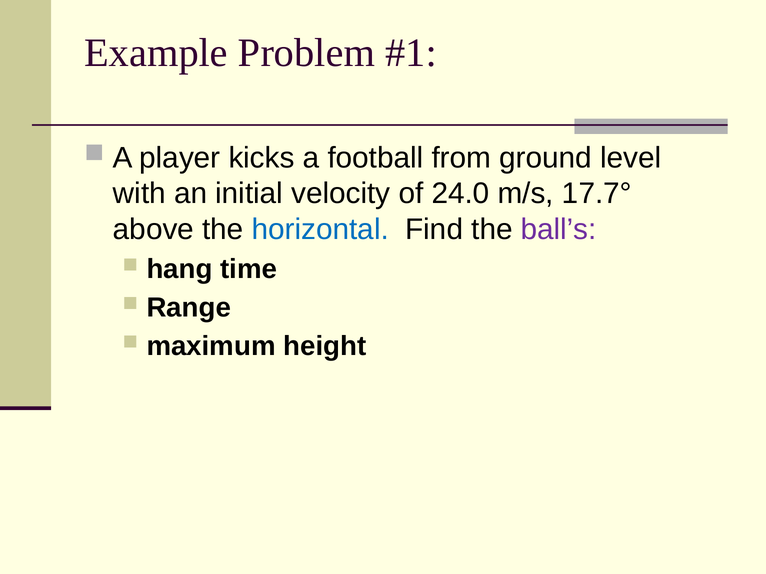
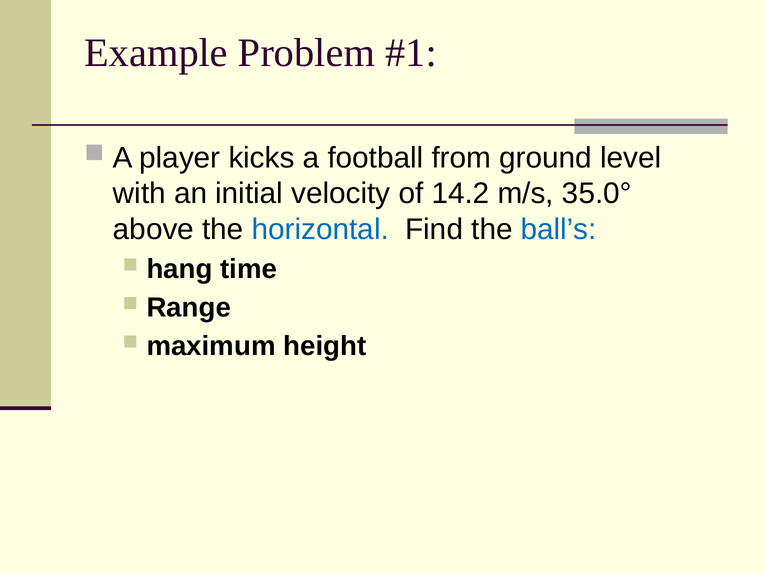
24.0: 24.0 -> 14.2 (461, 194)
17.7°: 17.7° -> 35.0° (597, 194)
ball’s colour: purple -> blue (559, 229)
